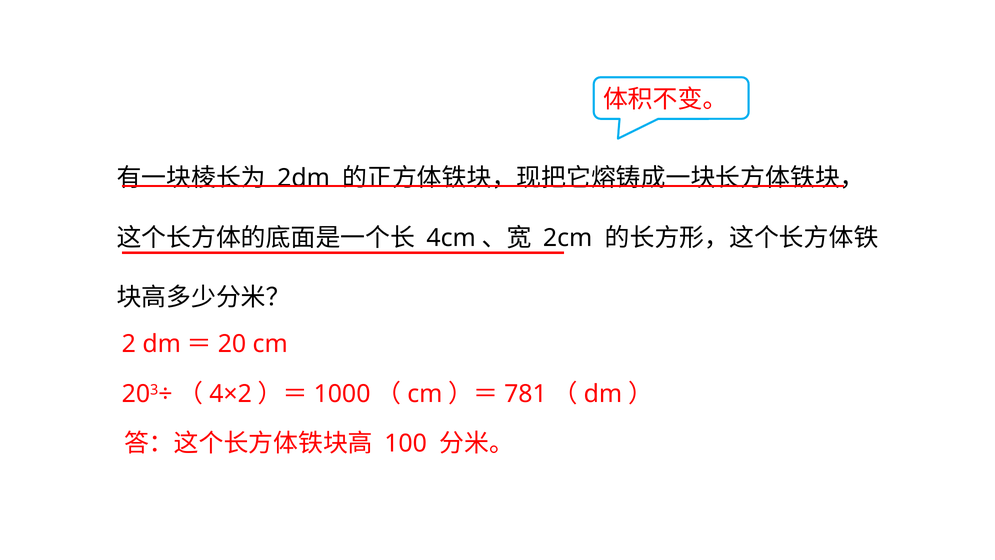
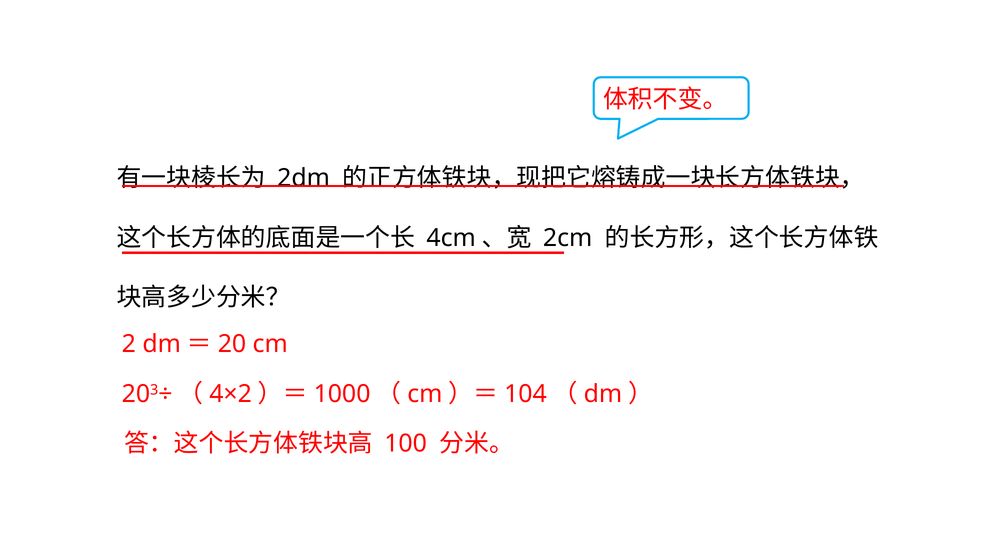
781: 781 -> 104 (525, 394)
